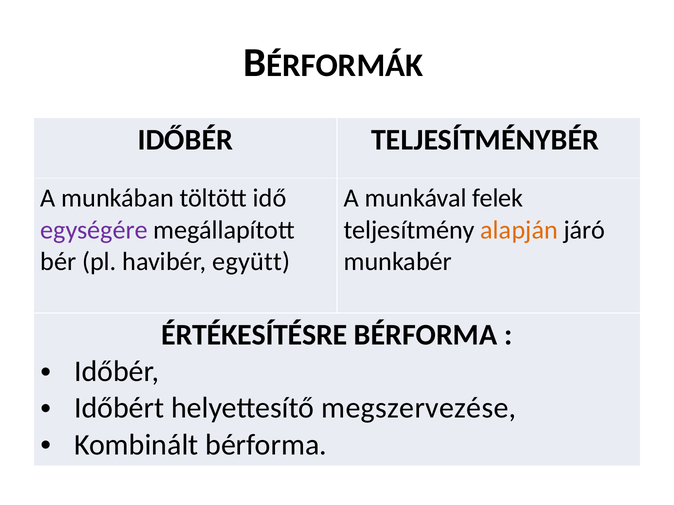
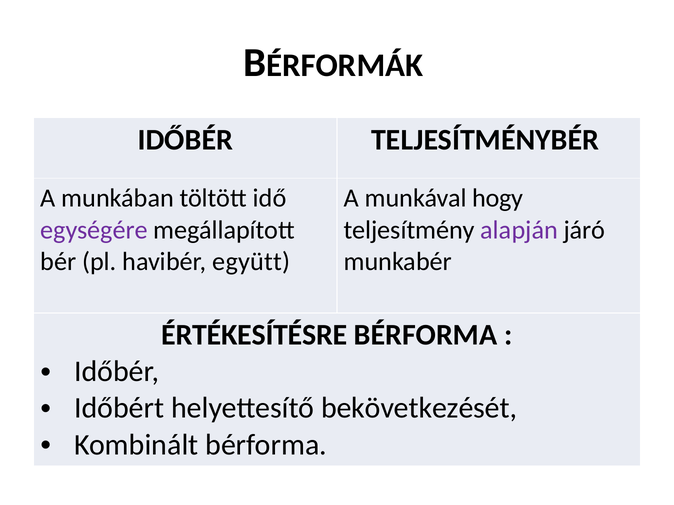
felek: felek -> hogy (498, 198)
alapján colour: orange -> purple (519, 230)
megszervezése: megszervezése -> bekövetkezését (419, 408)
